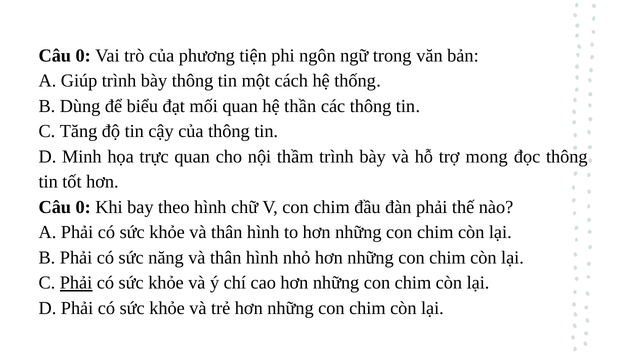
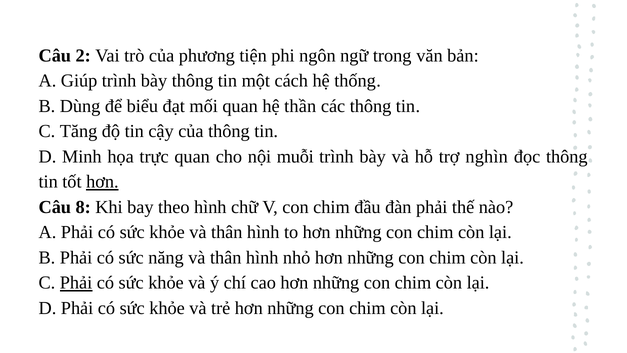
0: 0 -> 2 (83, 56)
thầm: thầm -> muỗi (295, 156)
mong: mong -> nghìn (487, 156)
hơn underline: none -> present (102, 182)
0: 0 -> 8 (83, 207)
